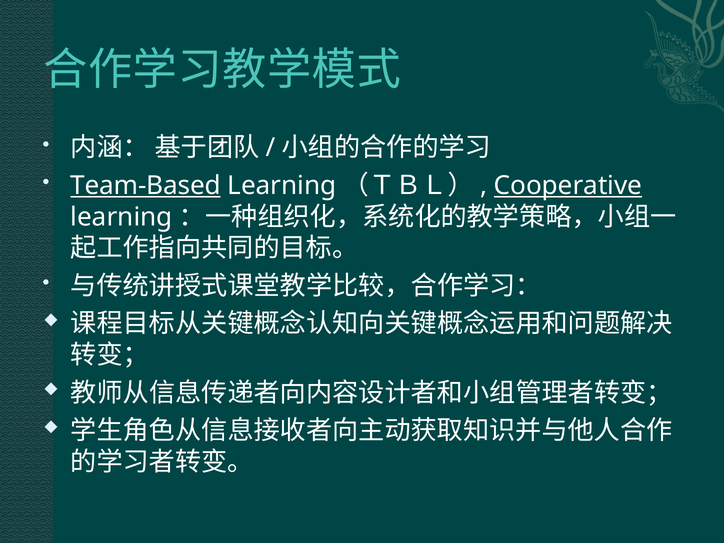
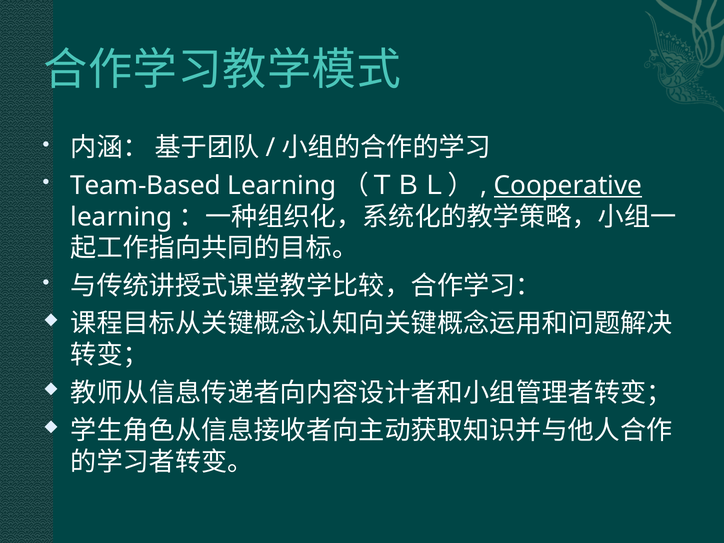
Team-Based underline: present -> none (146, 186)
